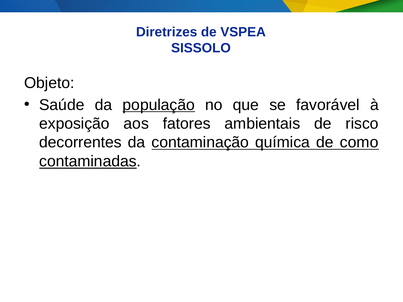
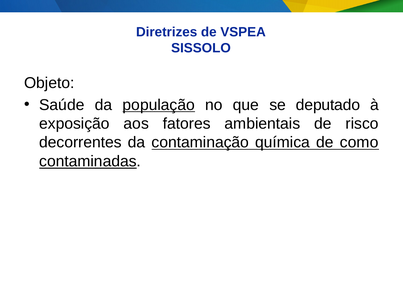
favorável: favorável -> deputado (328, 105)
